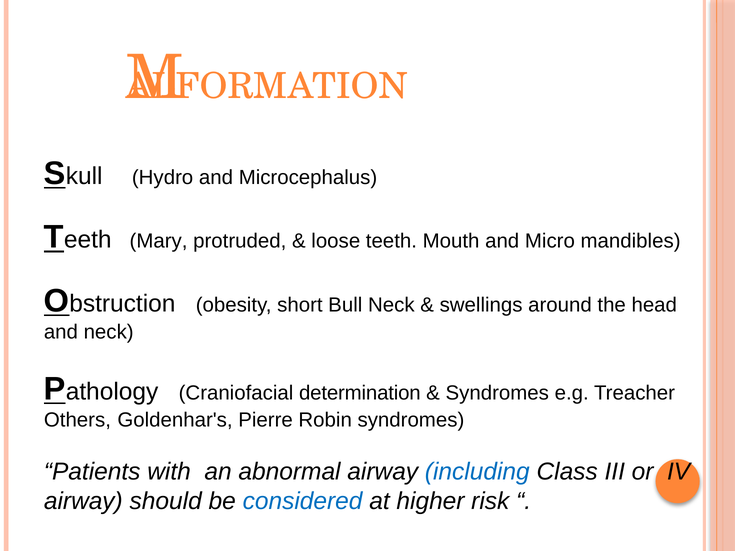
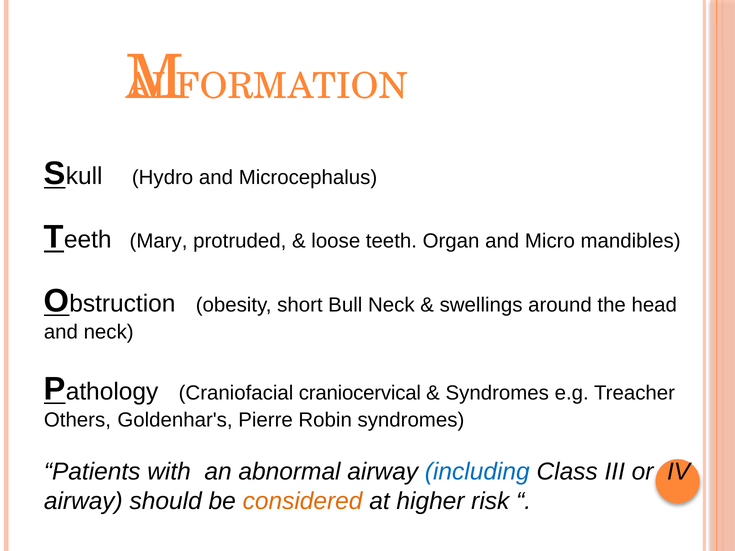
Mouth: Mouth -> Organ (451, 241)
determination: determination -> craniocervical (360, 393)
considered colour: blue -> orange (303, 501)
